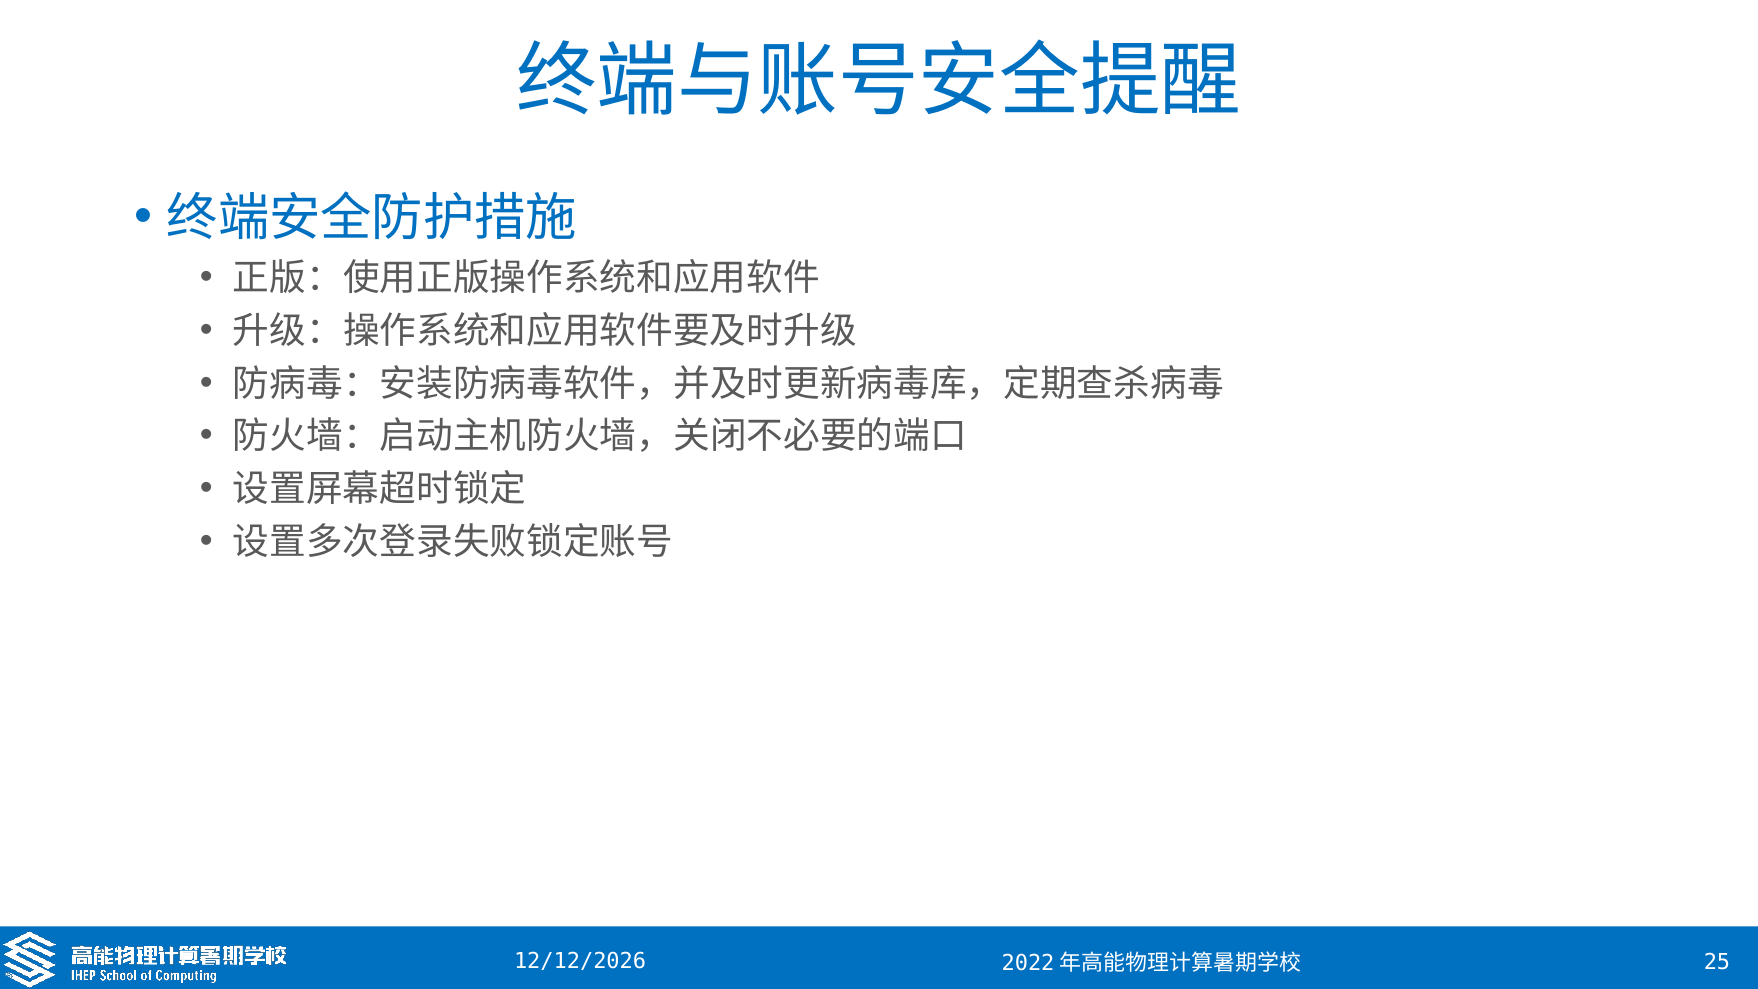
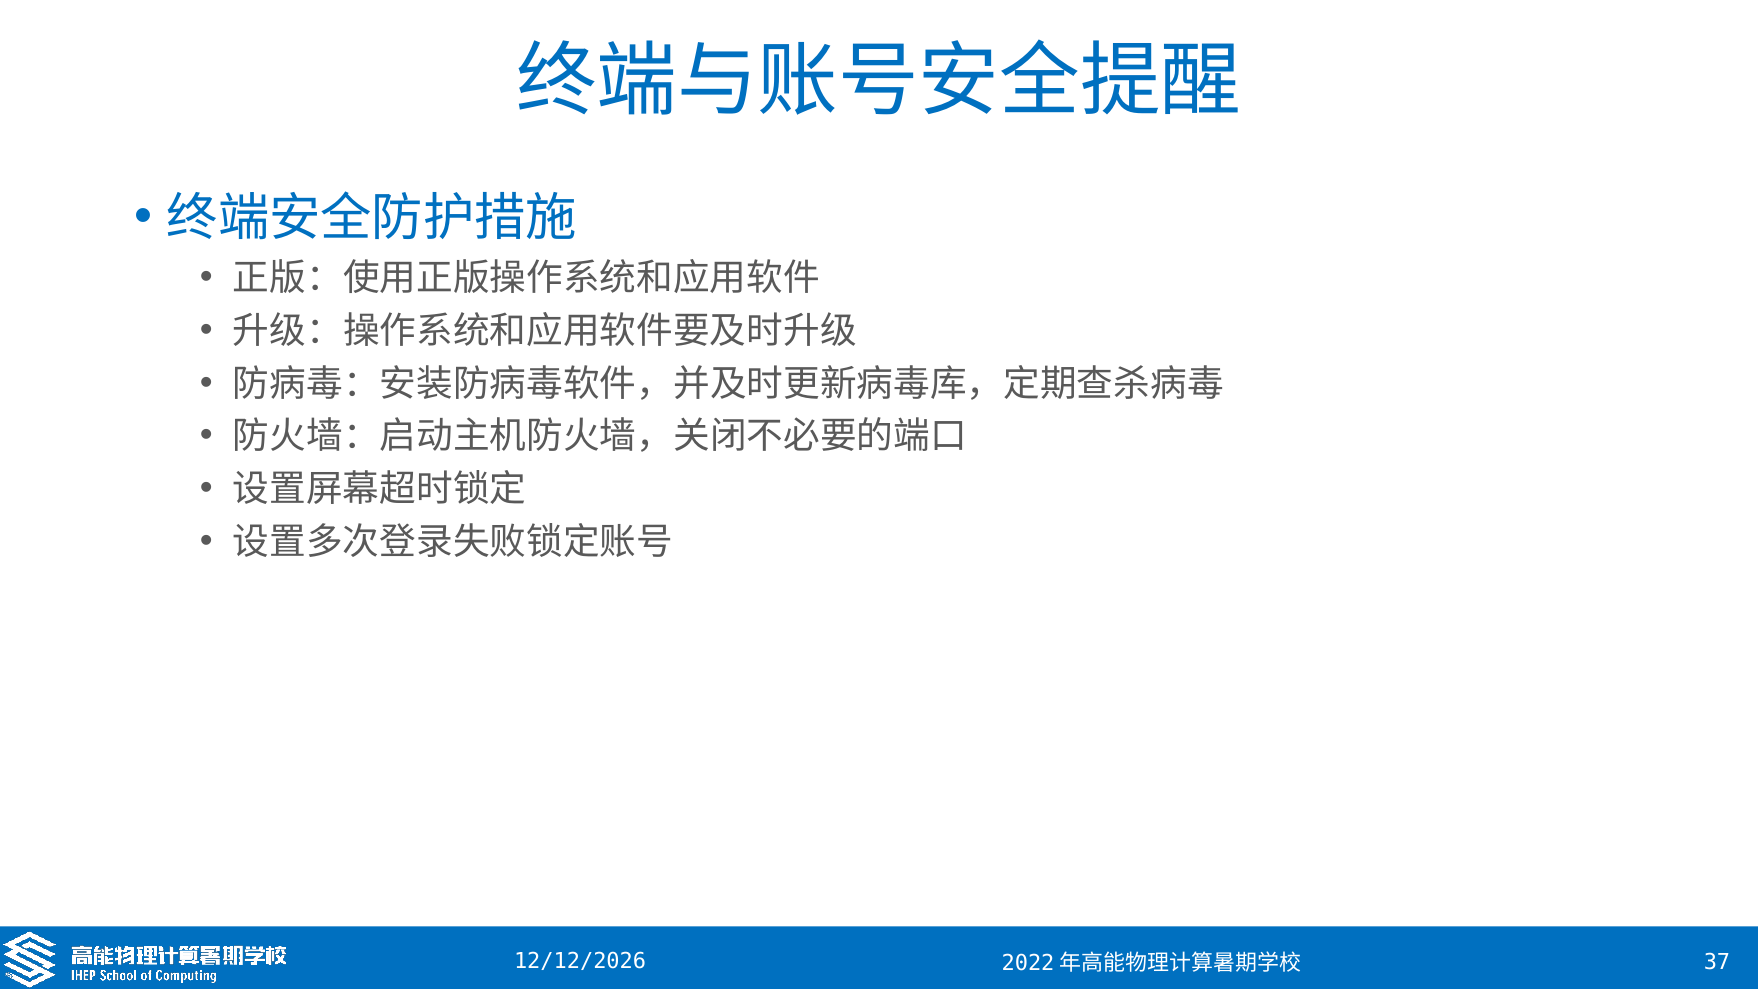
25: 25 -> 37 (1717, 963)
